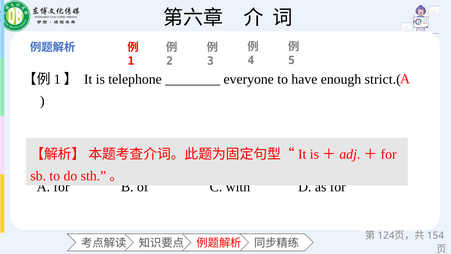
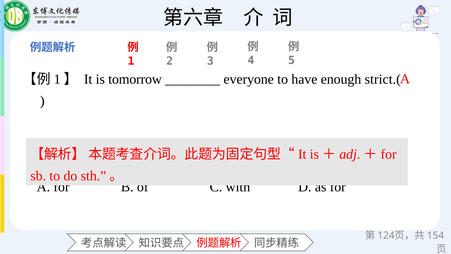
telephone: telephone -> tomorrow (135, 79)
